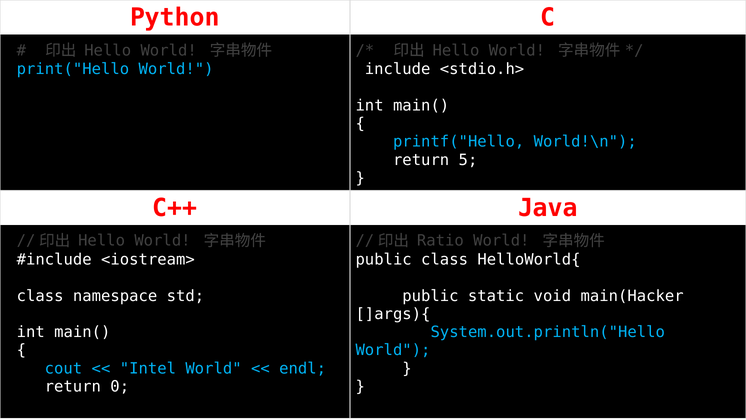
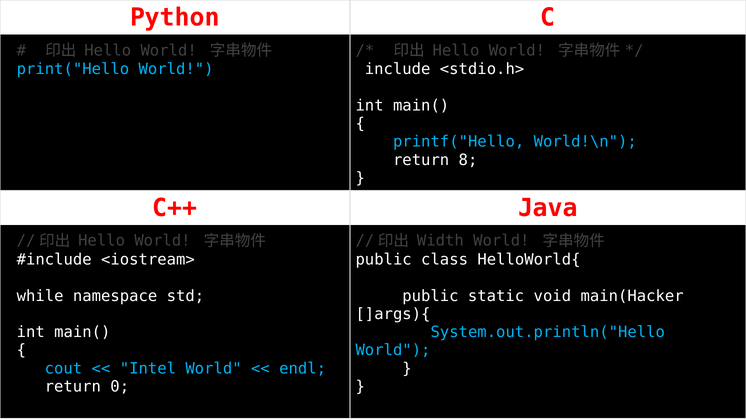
5: 5 -> 8 (468, 160)
Ratio: Ratio -> Width (440, 241)
class: class -> while (40, 296)
